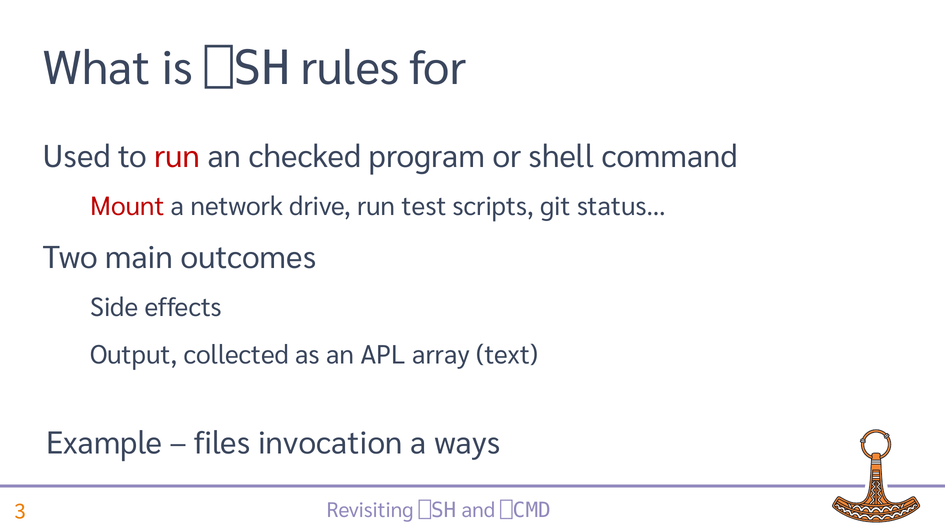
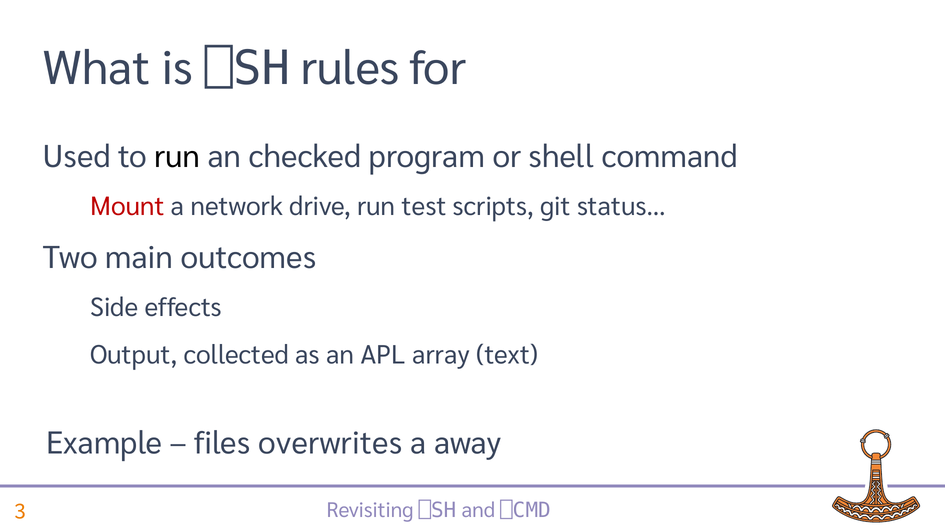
run colour: red -> black (177, 157)
invocation: invocation -> overwrites (330, 443)
ways: ways -> away (468, 443)
